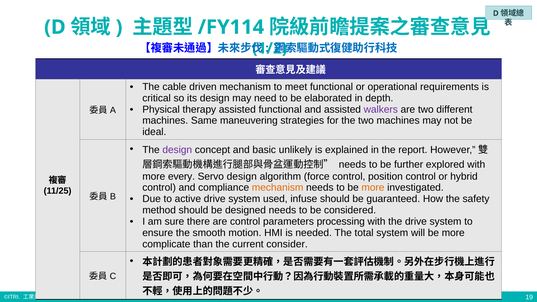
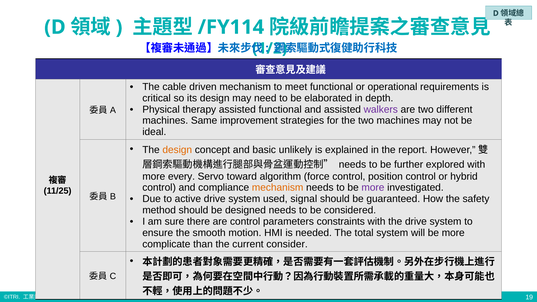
maneuvering: maneuvering -> improvement (249, 121)
design colour: purple -> orange (177, 150)
Servo design: design -> toward (242, 176)
more colour: orange -> purple (373, 188)
infuse: infuse -> signal (304, 199)
processing: processing -> constraints (341, 222)
